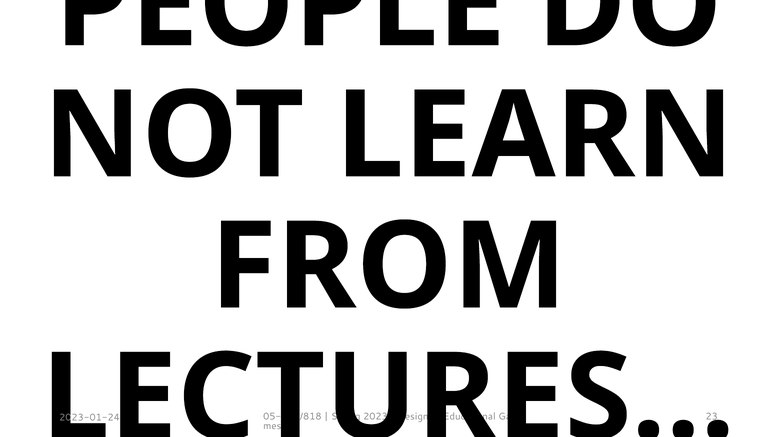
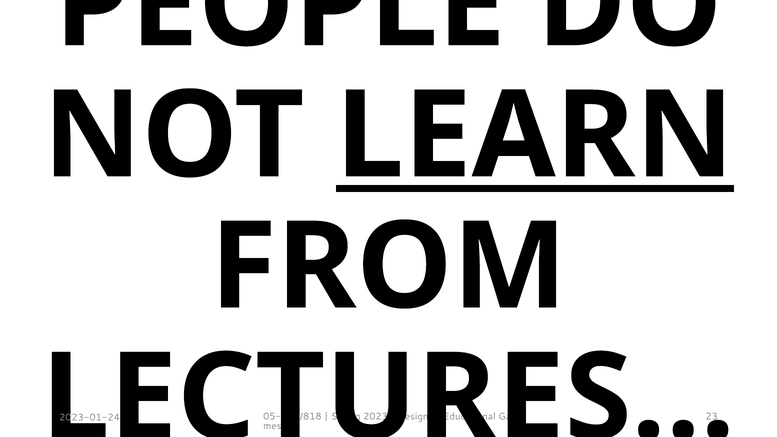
LEARN underline: none -> present (535, 136)
